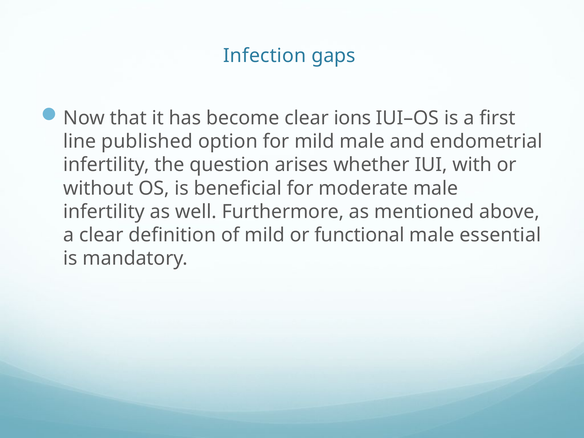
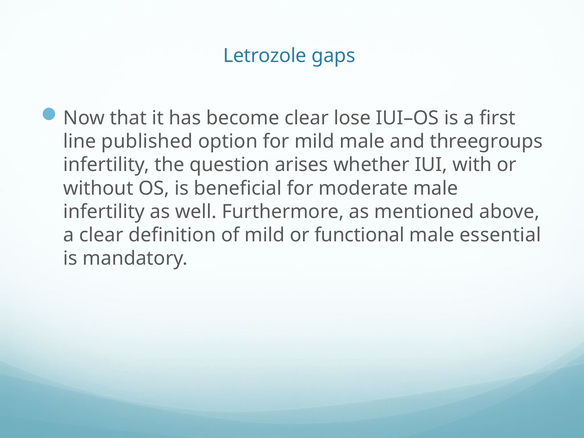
Infection: Infection -> Letrozole (265, 56)
ions: ions -> lose (352, 118)
endometrial: endometrial -> threegroups (486, 142)
